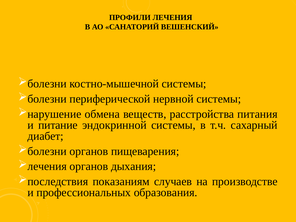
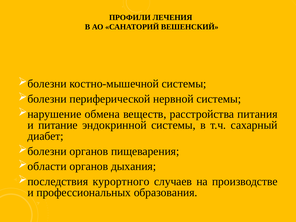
лечения: лечения -> области (47, 166)
показаниям: показаниям -> курортного (121, 181)
